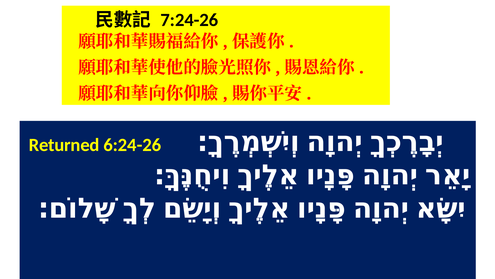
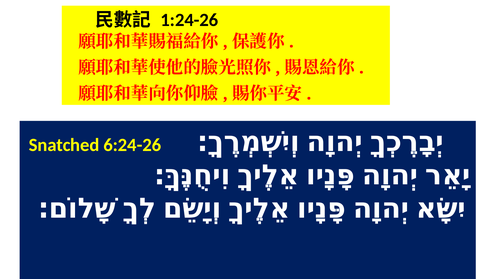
7:24-26: 7:24-26 -> 1:24-26 (189, 20)
Returned: Returned -> Snatched (64, 145)
